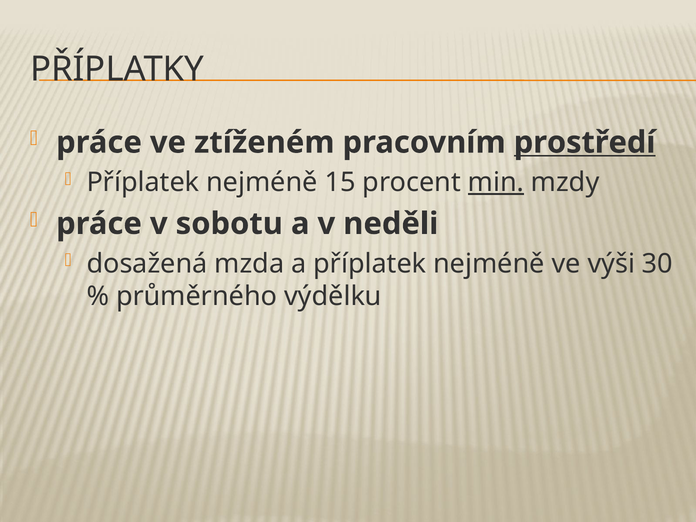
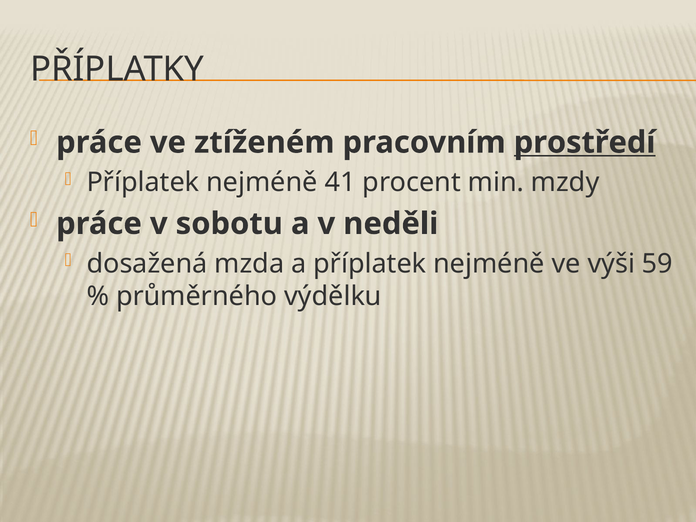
15: 15 -> 41 (340, 182)
min underline: present -> none (496, 182)
30: 30 -> 59 (657, 264)
